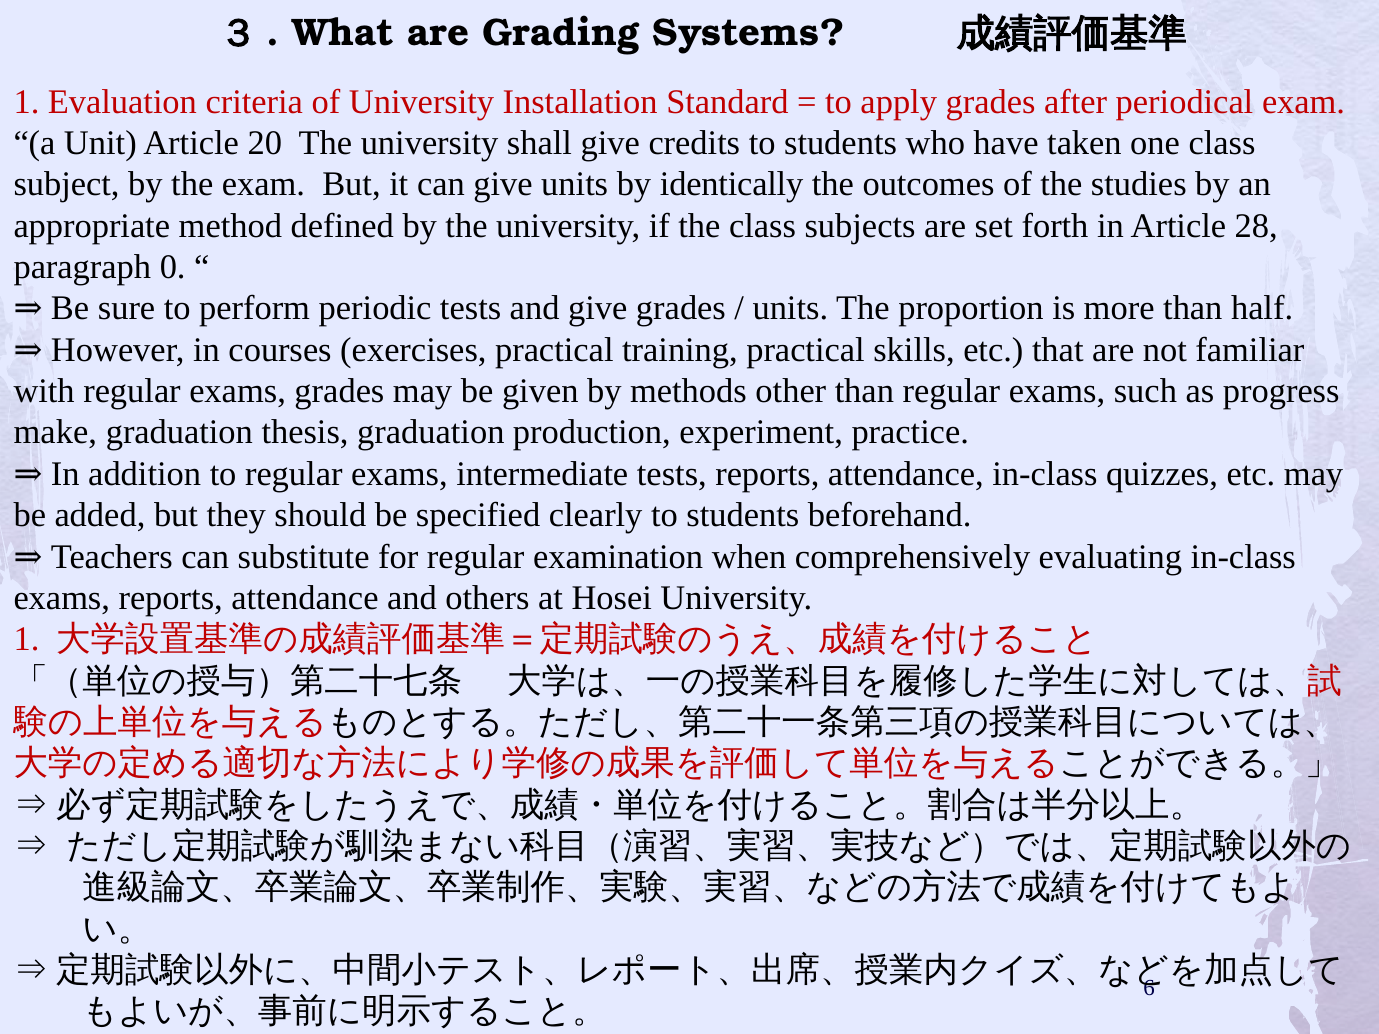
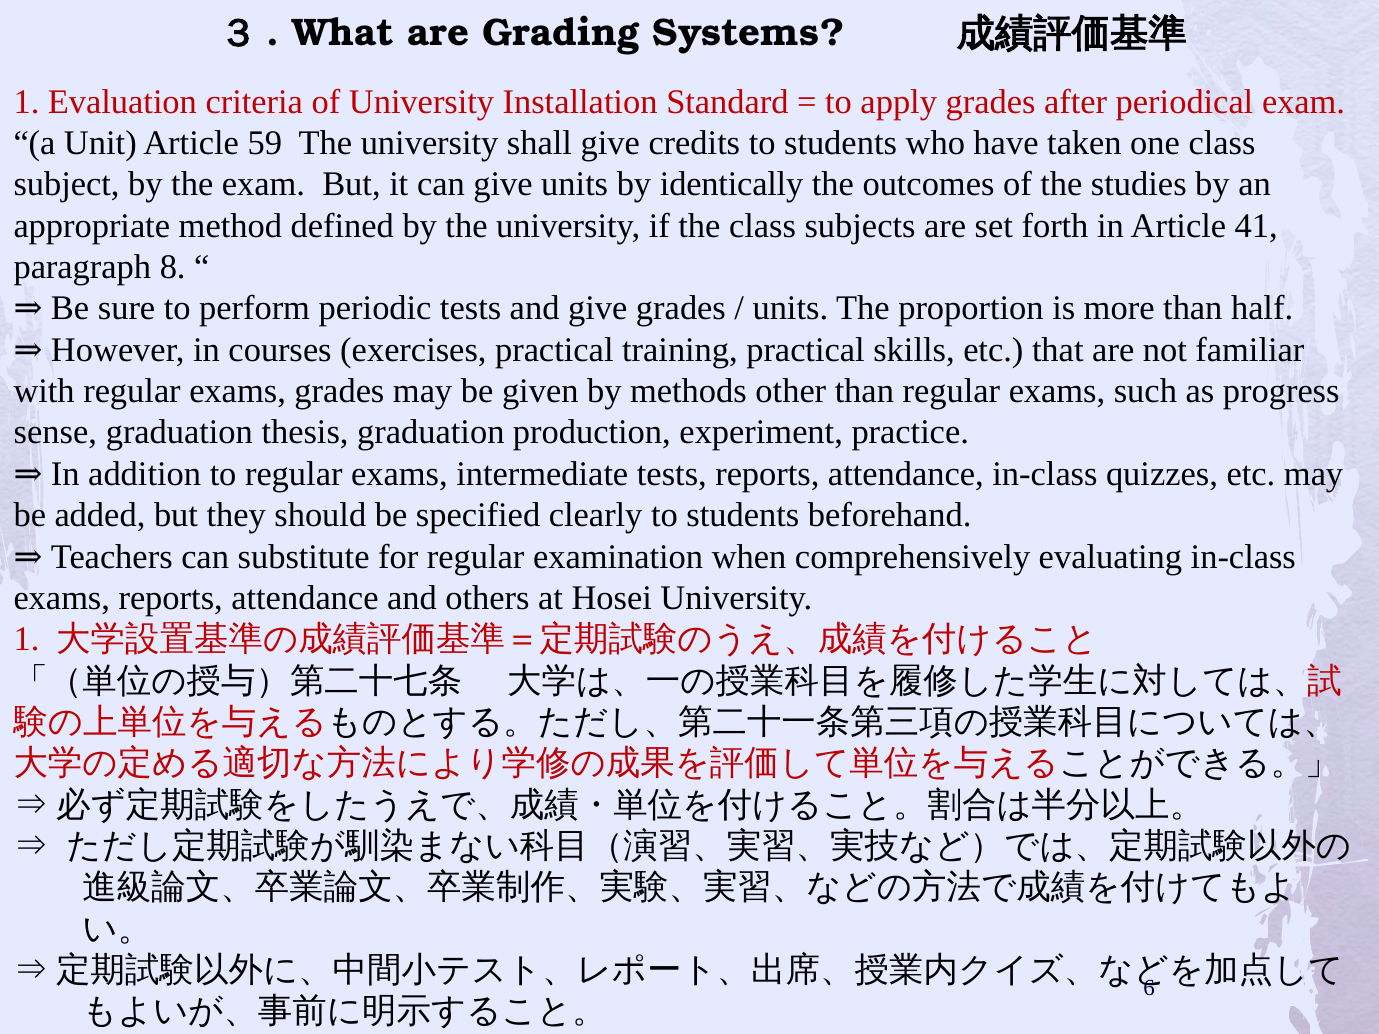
20: 20 -> 59 (265, 143)
28: 28 -> 41 (1256, 226)
0: 0 -> 8 (173, 267)
make: make -> sense (55, 433)
